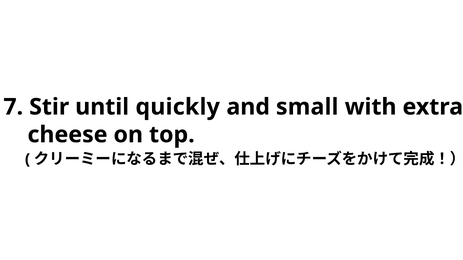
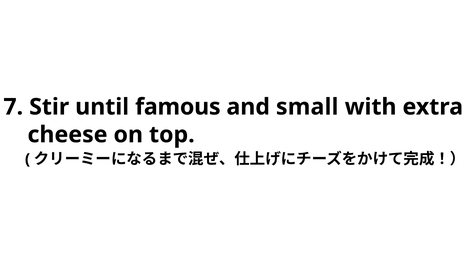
quickly: quickly -> famous (178, 107)
